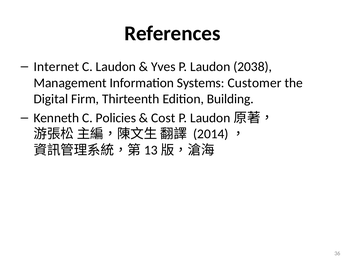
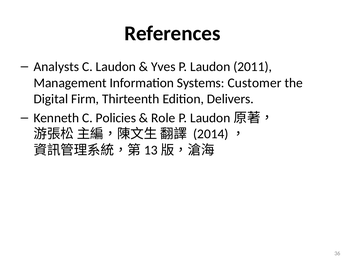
Internet: Internet -> Analysts (56, 67)
2038: 2038 -> 2011 (253, 67)
Building: Building -> Delivers (230, 99)
Cost: Cost -> Role (163, 118)
